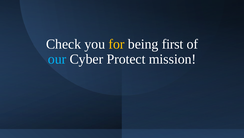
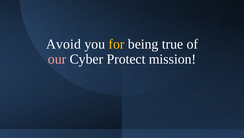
Check: Check -> Avoid (63, 44)
first: first -> true (173, 44)
our colour: light blue -> pink (57, 59)
